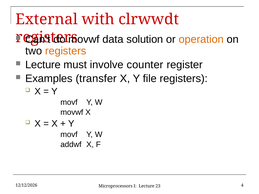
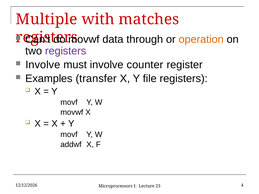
External: External -> Multiple (47, 19)
clrwwdt: clrwwdt -> matches (149, 19)
solution: solution -> through (145, 39)
registers colour: orange -> purple (66, 51)
Lecture: Lecture -> Involve (43, 65)
